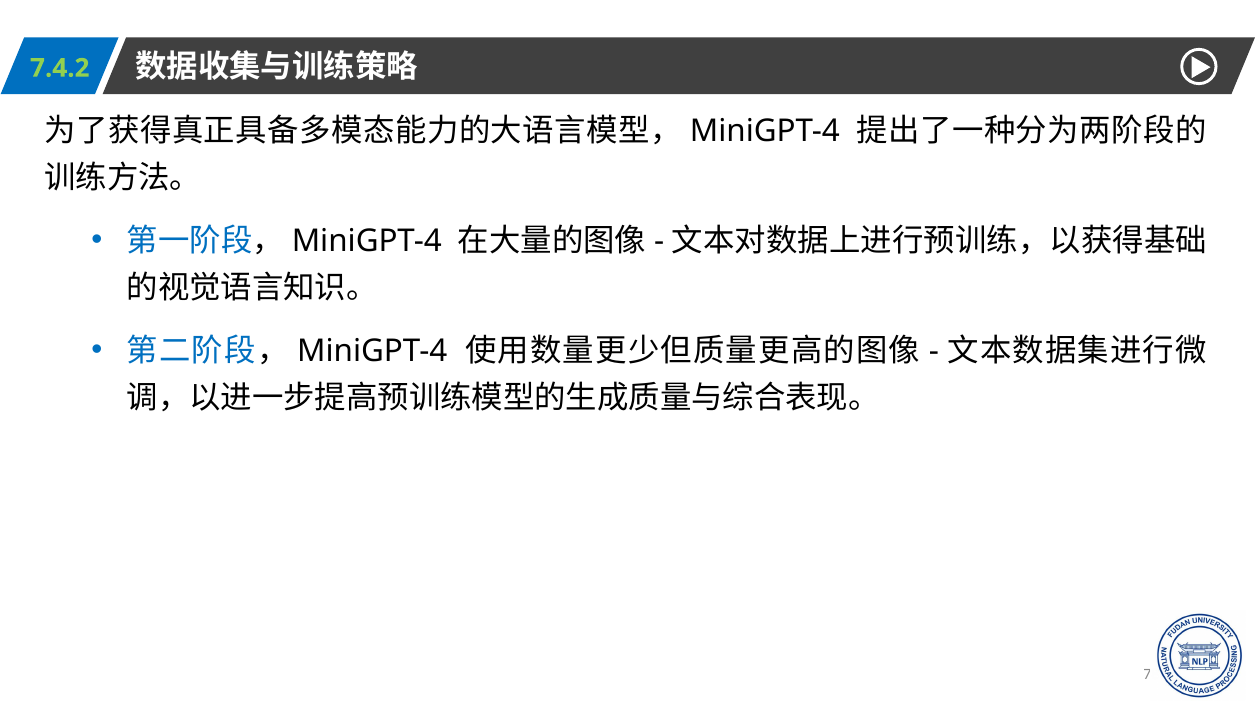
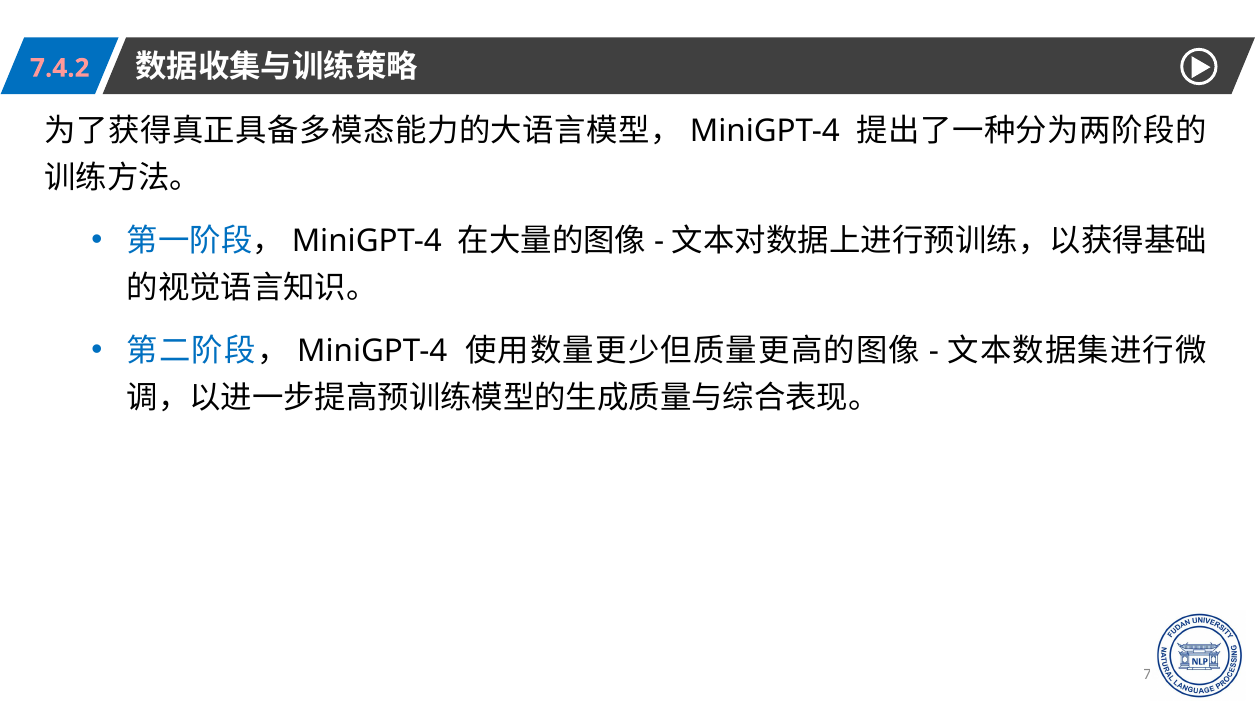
7.4.2 colour: light green -> pink (60, 68)
